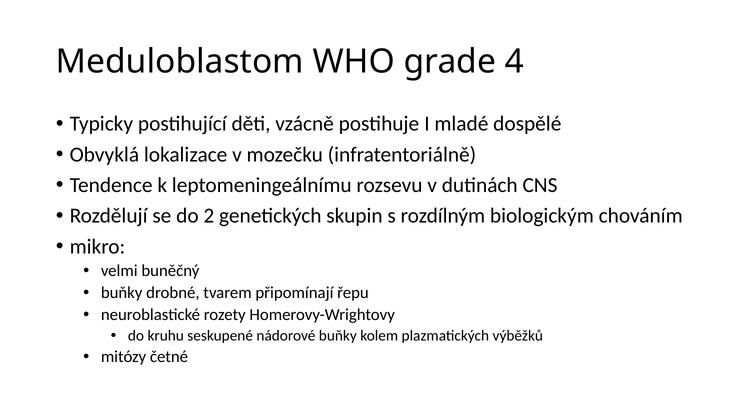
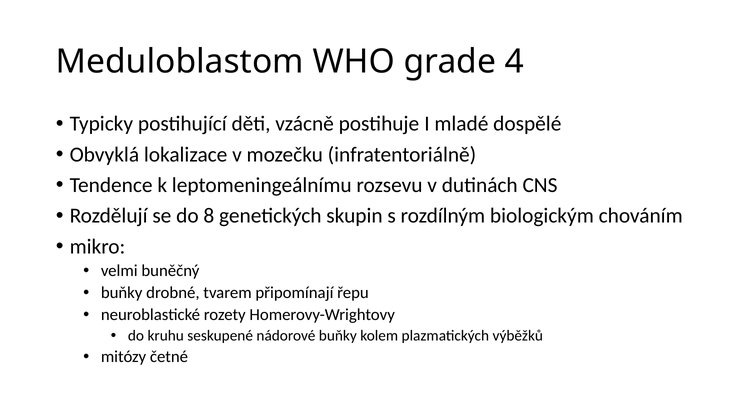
2: 2 -> 8 (209, 216)
